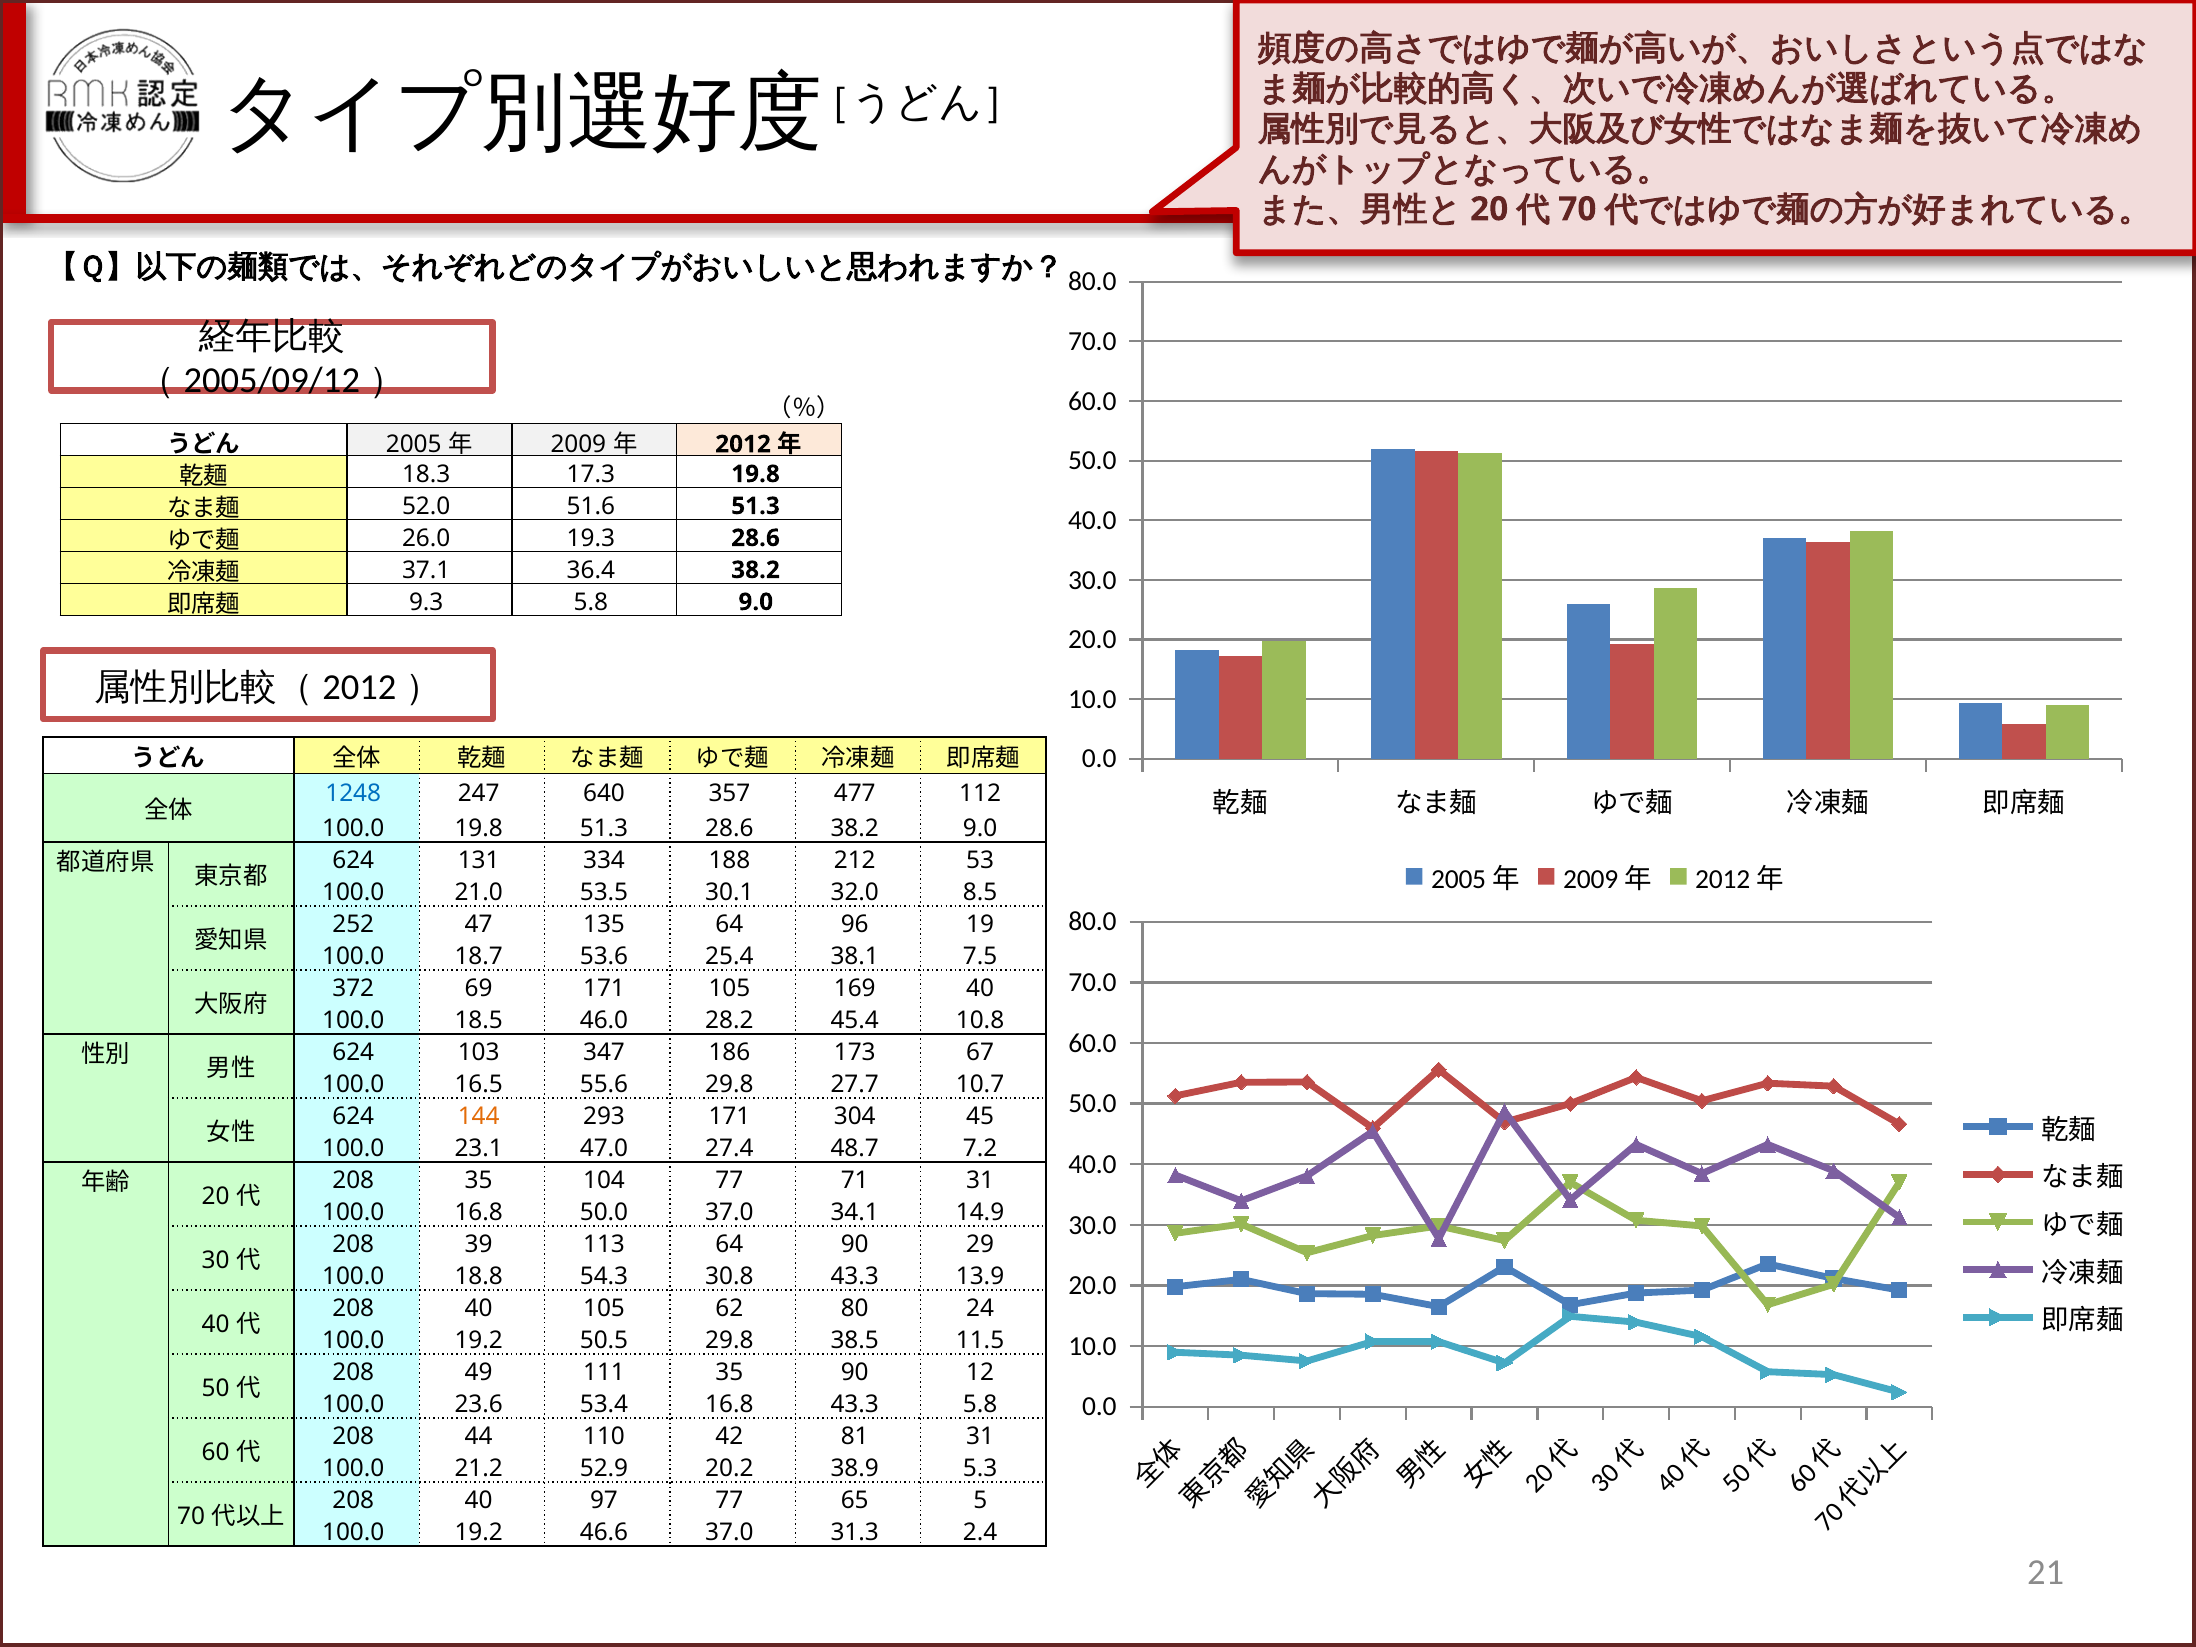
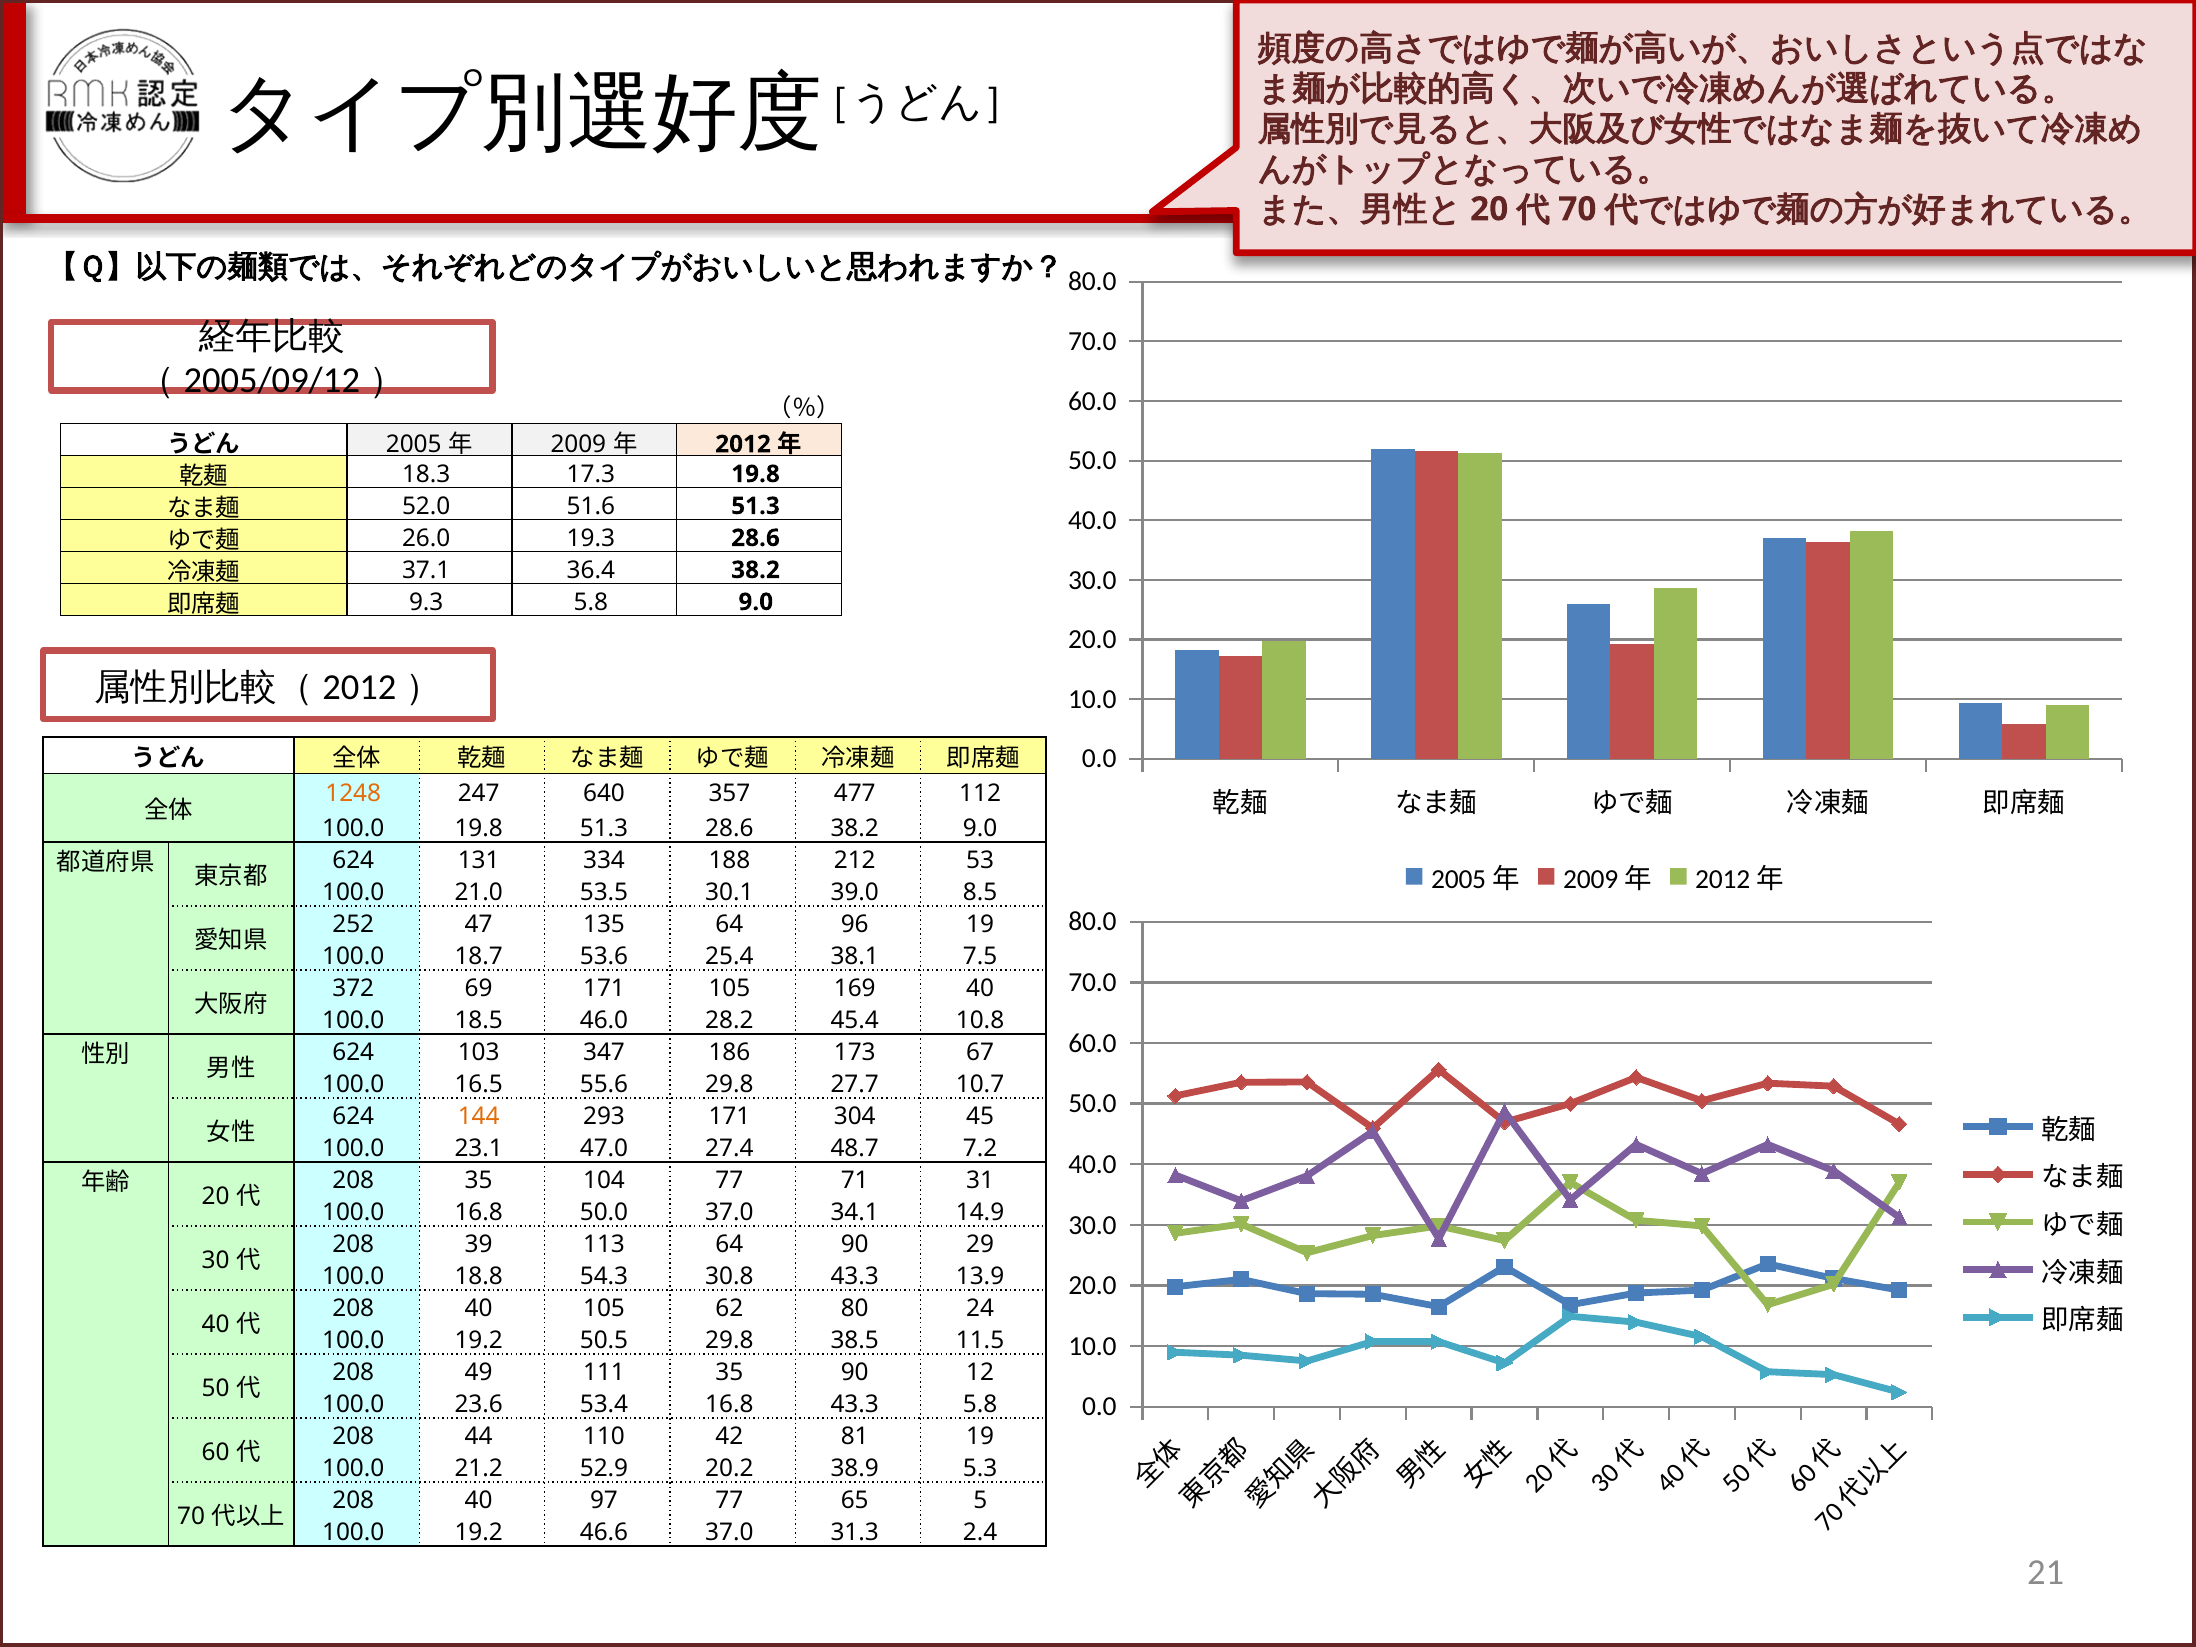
1248 colour: blue -> orange (353, 793)
32.0: 32.0 -> 39.0 (855, 892)
81 31: 31 -> 19 (980, 1436)
